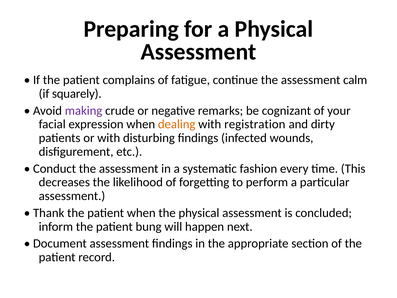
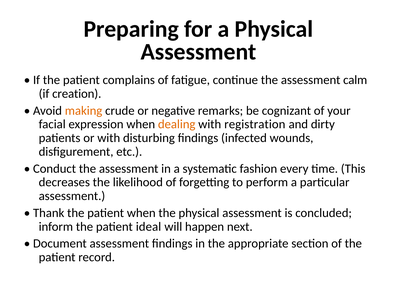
squarely: squarely -> creation (77, 94)
making colour: purple -> orange (84, 111)
bung: bung -> ideal (149, 226)
